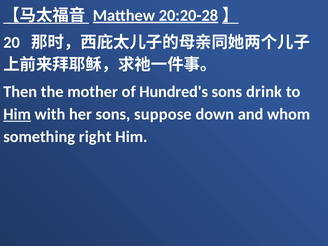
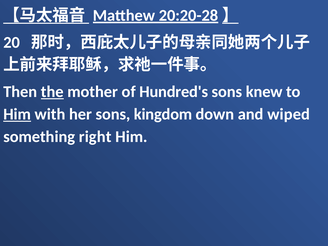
the underline: none -> present (52, 92)
drink: drink -> knew (264, 92)
suppose: suppose -> kingdom (163, 114)
whom: whom -> wiped (289, 114)
